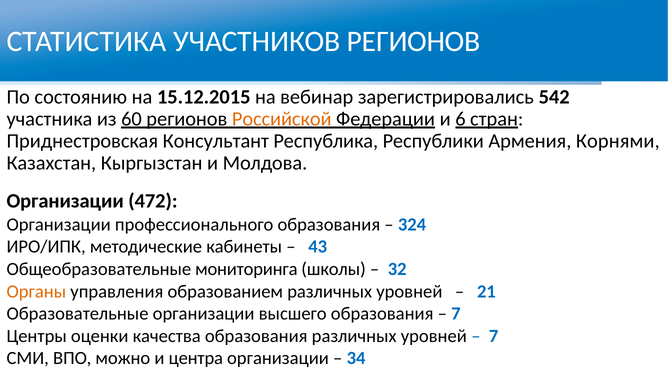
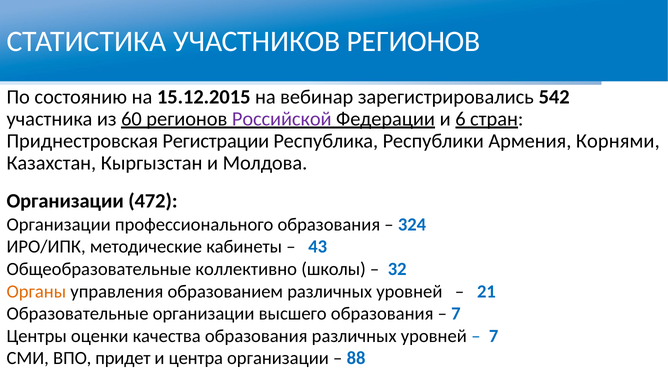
Российской colour: orange -> purple (282, 119)
Консультант: Консультант -> Регистрации (216, 141)
мониторинга: мониторинга -> коллективно (246, 269)
можно: можно -> придет (123, 358)
34: 34 -> 88 (356, 358)
